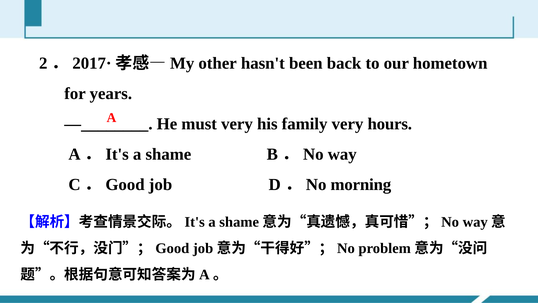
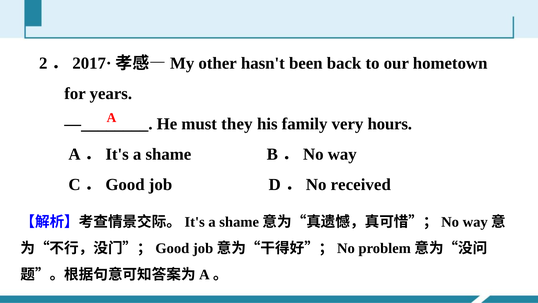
must very: very -> they (237, 124)
morning: morning -> received (361, 184)
